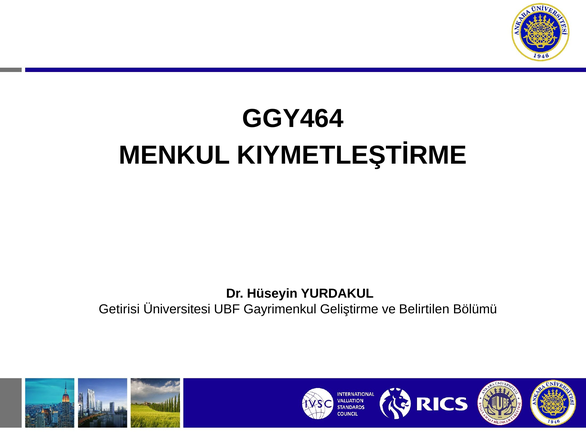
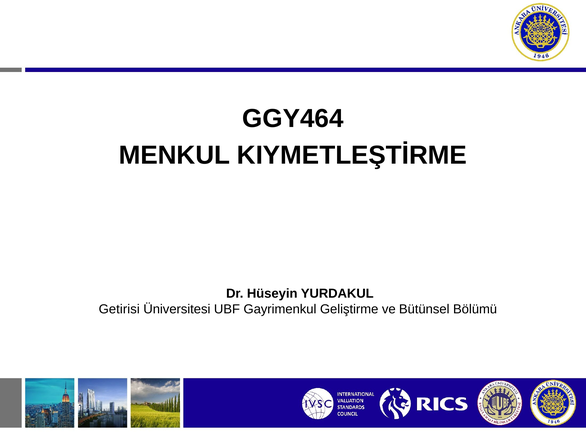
Belirtilen: Belirtilen -> Bütünsel (424, 309)
